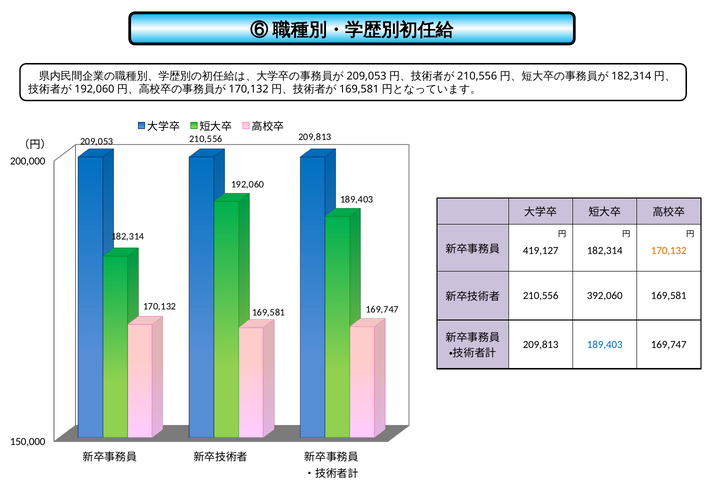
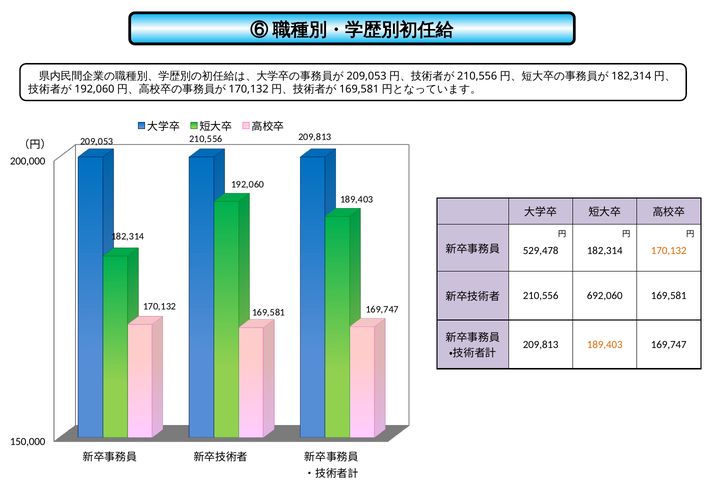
419,127: 419,127 -> 529,478 (541, 251)
392,060: 392,060 -> 692,060 (605, 296)
189,403 colour: blue -> orange (605, 345)
